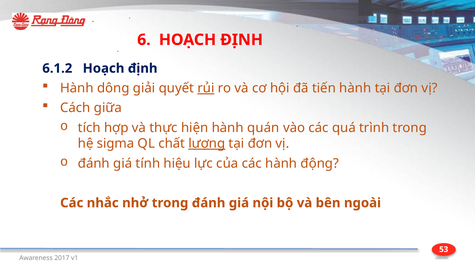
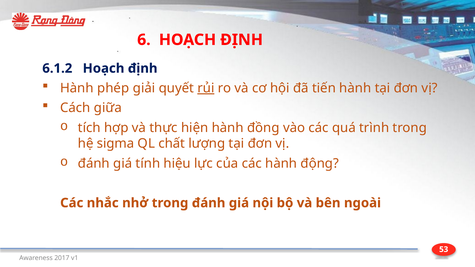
dông: dông -> phép (113, 88)
quán: quán -> đồng (263, 128)
lượng underline: present -> none (207, 144)
